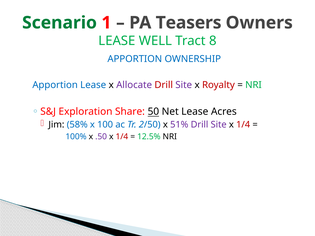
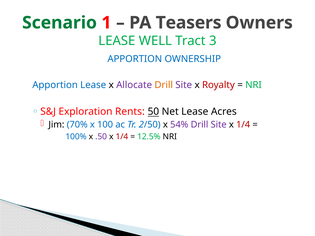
8: 8 -> 3 (213, 41)
Drill colour: red -> orange (164, 85)
Share: Share -> Rents (130, 112)
58%: 58% -> 70% (77, 125)
51%: 51% -> 54% (179, 125)
